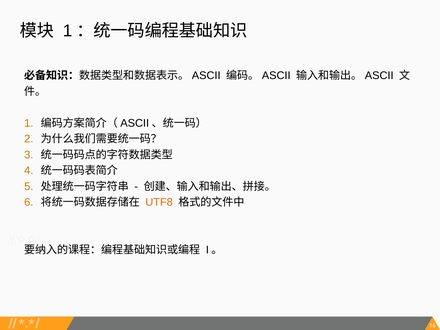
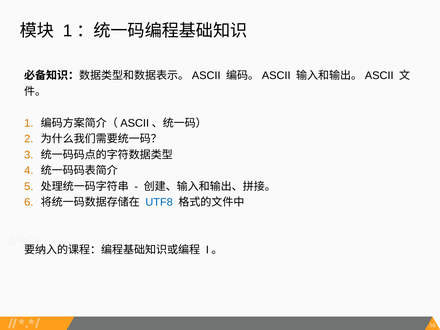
UTF8 colour: orange -> blue (159, 202)
